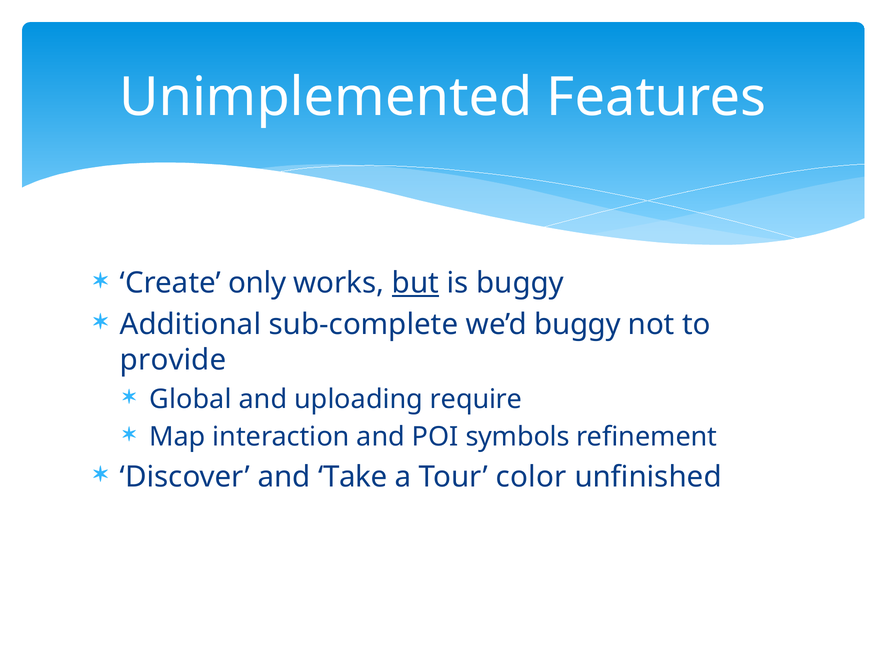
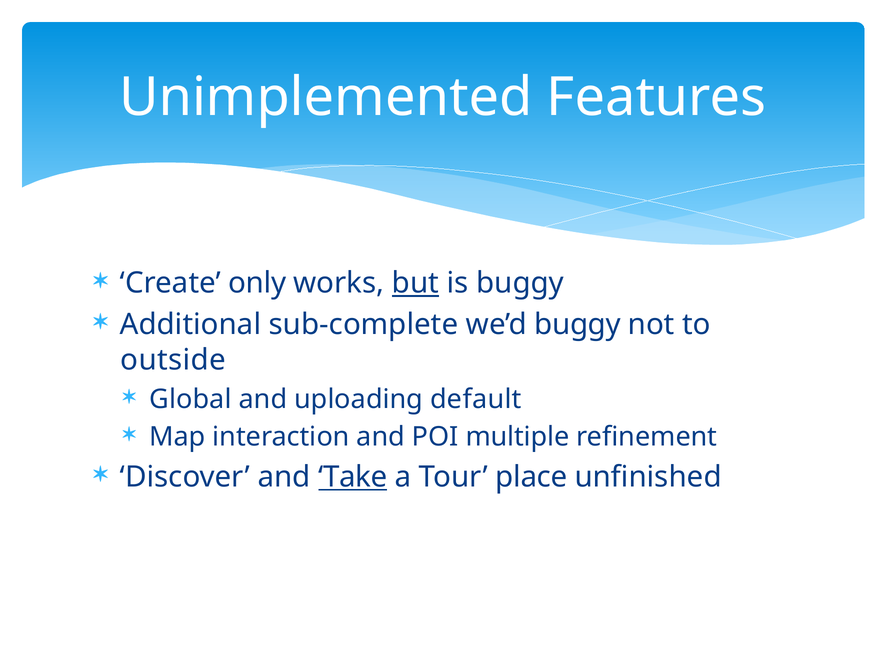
provide: provide -> outside (173, 360)
require: require -> default (476, 399)
symbols: symbols -> multiple (517, 437)
Take underline: none -> present (353, 477)
color: color -> place (531, 477)
